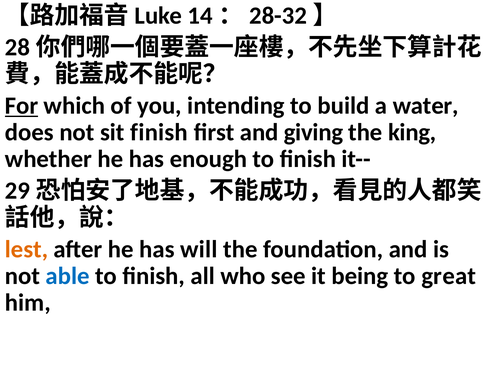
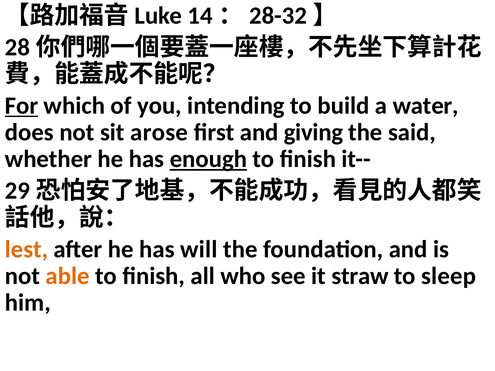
sit finish: finish -> arose (159, 133)
king: king -> said (412, 133)
enough underline: none -> present (208, 159)
able colour: blue -> orange (68, 276)
being: being -> straw (360, 276)
great: great -> sleep (449, 276)
